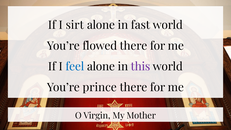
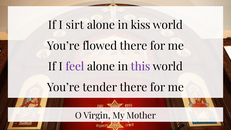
fast: fast -> kiss (141, 25)
feel colour: blue -> purple (75, 67)
prince: prince -> tender (100, 87)
